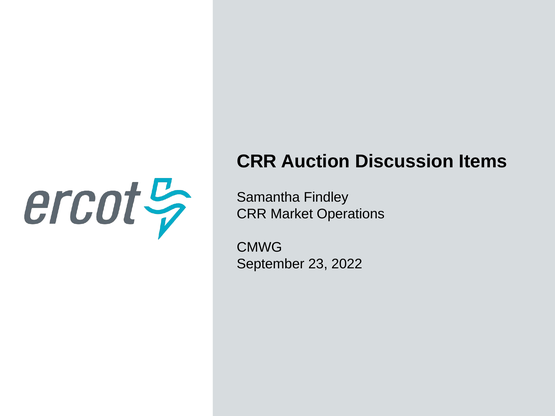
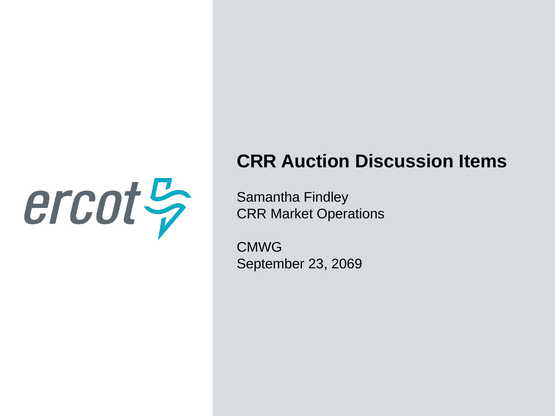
2022: 2022 -> 2069 (347, 264)
